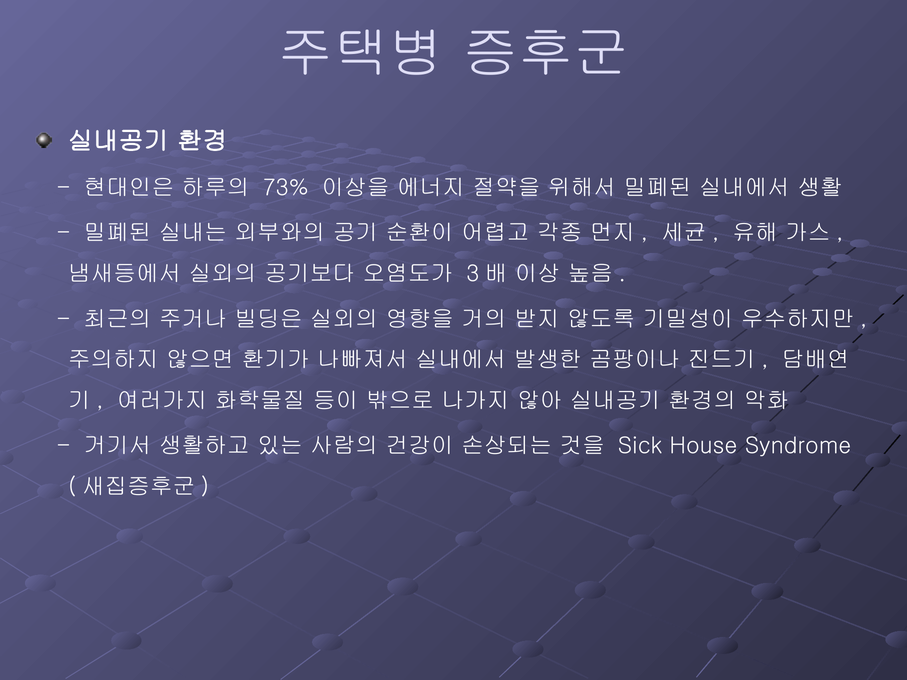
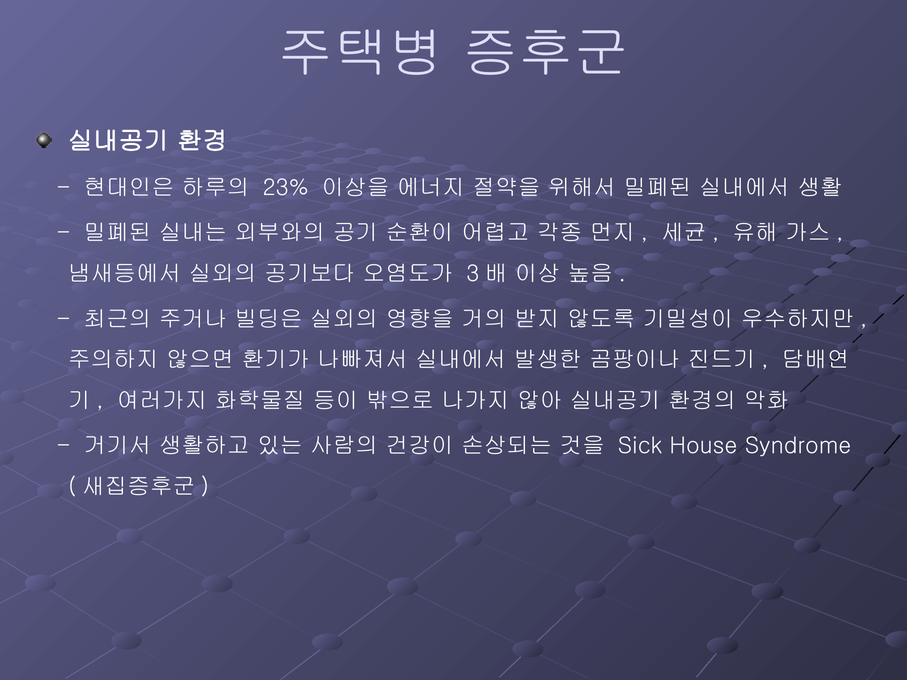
73%: 73% -> 23% (286, 188)
